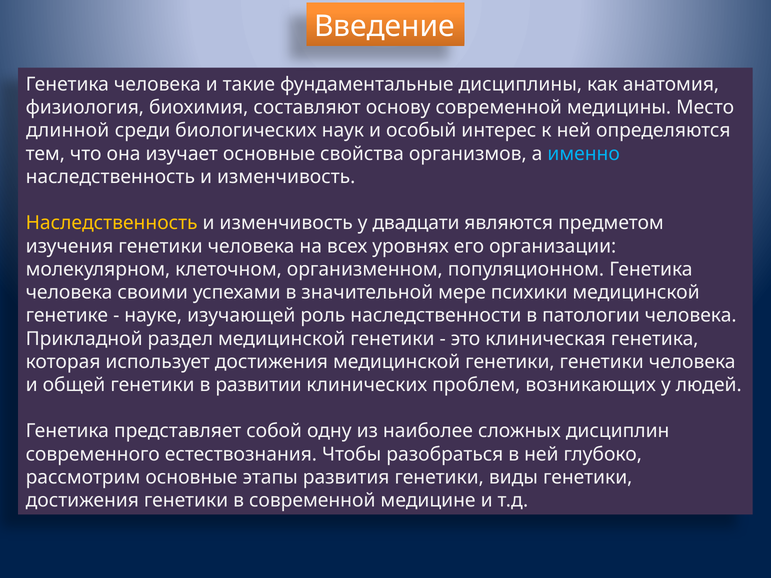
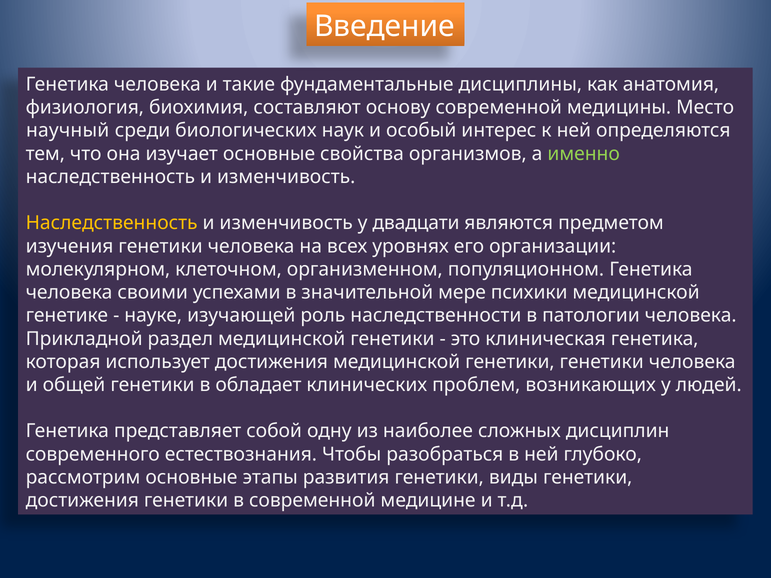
длинной: длинной -> научный (68, 131)
именно colour: light blue -> light green (584, 154)
развитии: развитии -> обладает (259, 385)
